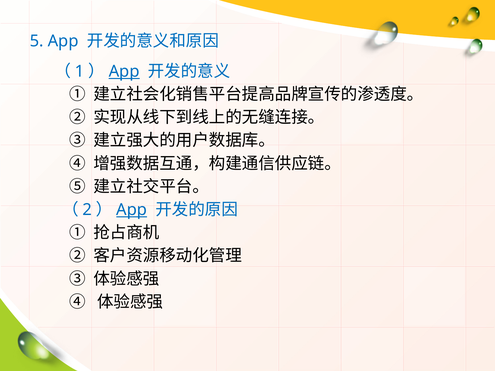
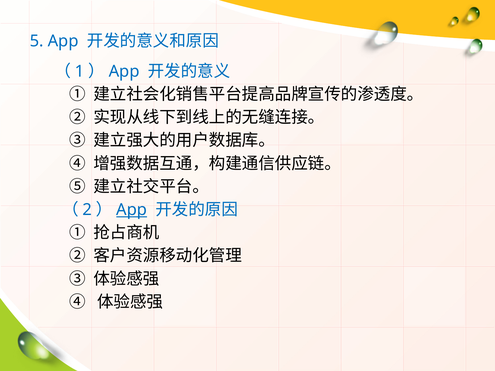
App underline: present -> none (124, 71)
